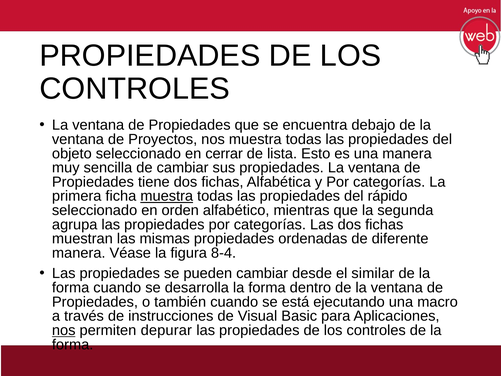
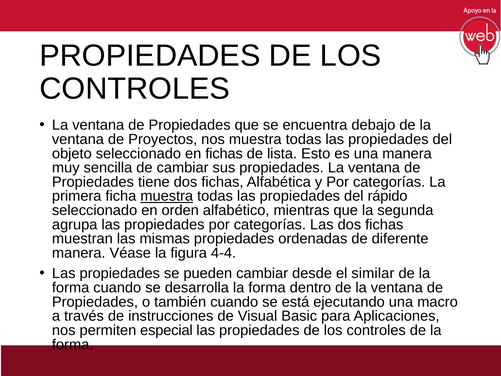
en cerrar: cerrar -> fichas (224, 153)
8-4: 8-4 -> 4-4 (224, 253)
nos underline: present -> none (64, 330)
depurar: depurar -> especial (166, 330)
